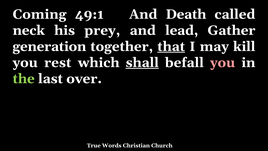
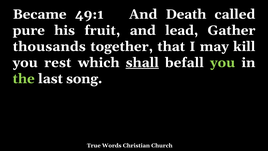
Coming: Coming -> Became (40, 14)
neck: neck -> pure (29, 30)
prey: prey -> fruit (102, 30)
generation: generation -> thousands (49, 46)
that underline: present -> none (171, 46)
you colour: pink -> light green (223, 63)
over: over -> song (84, 79)
